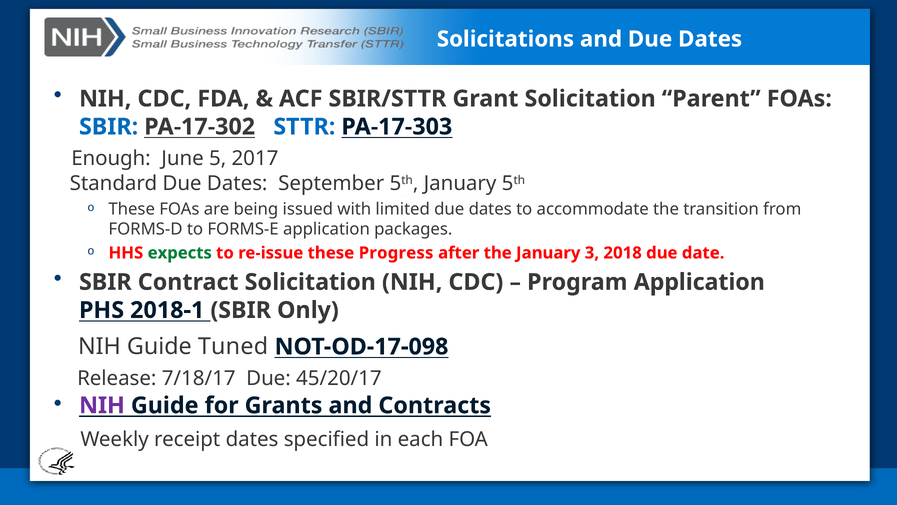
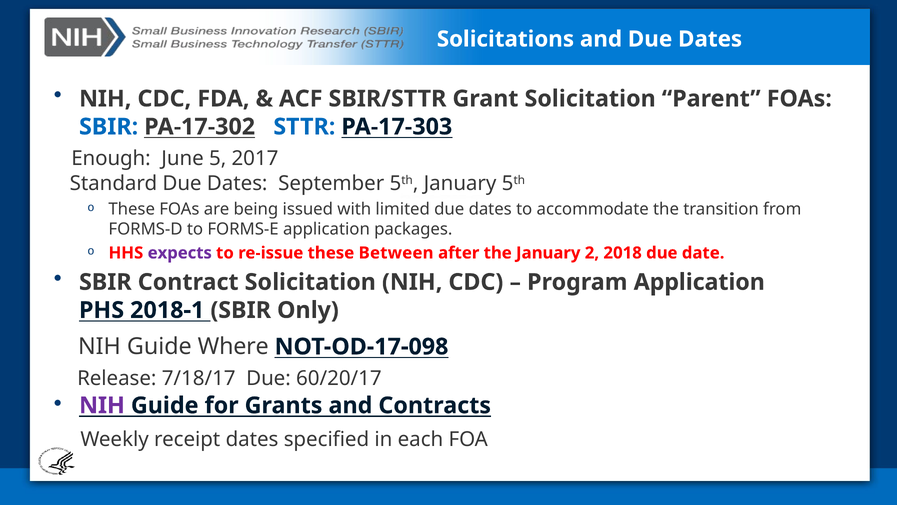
expects colour: green -> purple (180, 253)
Progress: Progress -> Between (396, 253)
3: 3 -> 2 (592, 253)
Tuned: Tuned -> Where (233, 346)
45/20/17: 45/20/17 -> 60/20/17 (339, 378)
